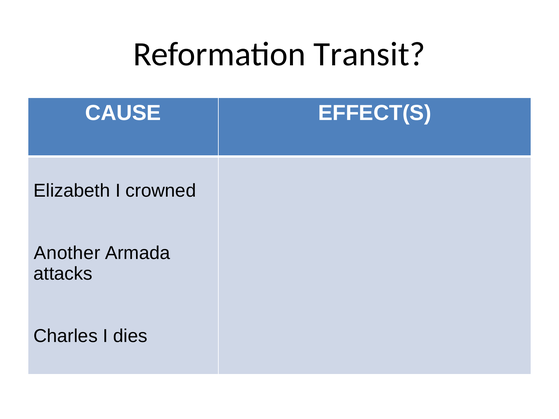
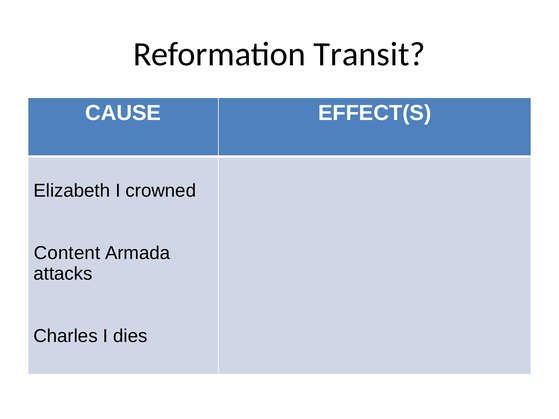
Another: Another -> Content (67, 253)
